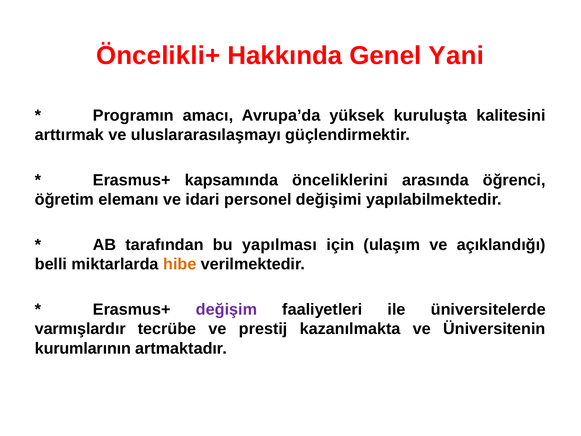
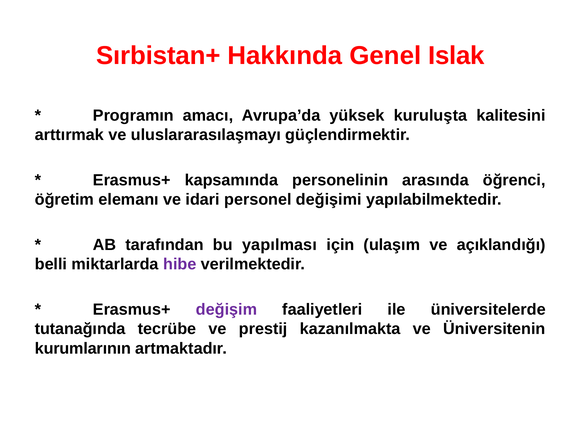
Öncelikli+: Öncelikli+ -> Sırbistan+ (158, 56)
Yani: Yani -> Islak (456, 56)
önceliklerini: önceliklerini -> personelinin (340, 180)
hibe colour: orange -> purple (180, 264)
varmışlardır: varmışlardır -> tutanağında (80, 329)
